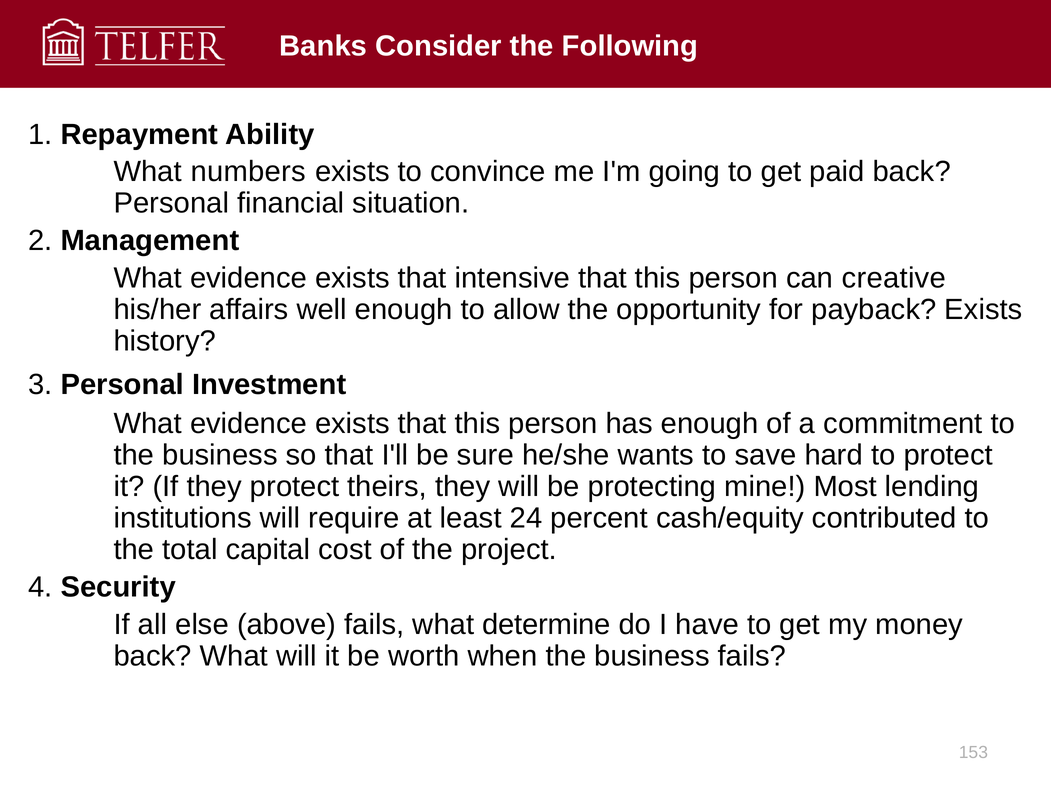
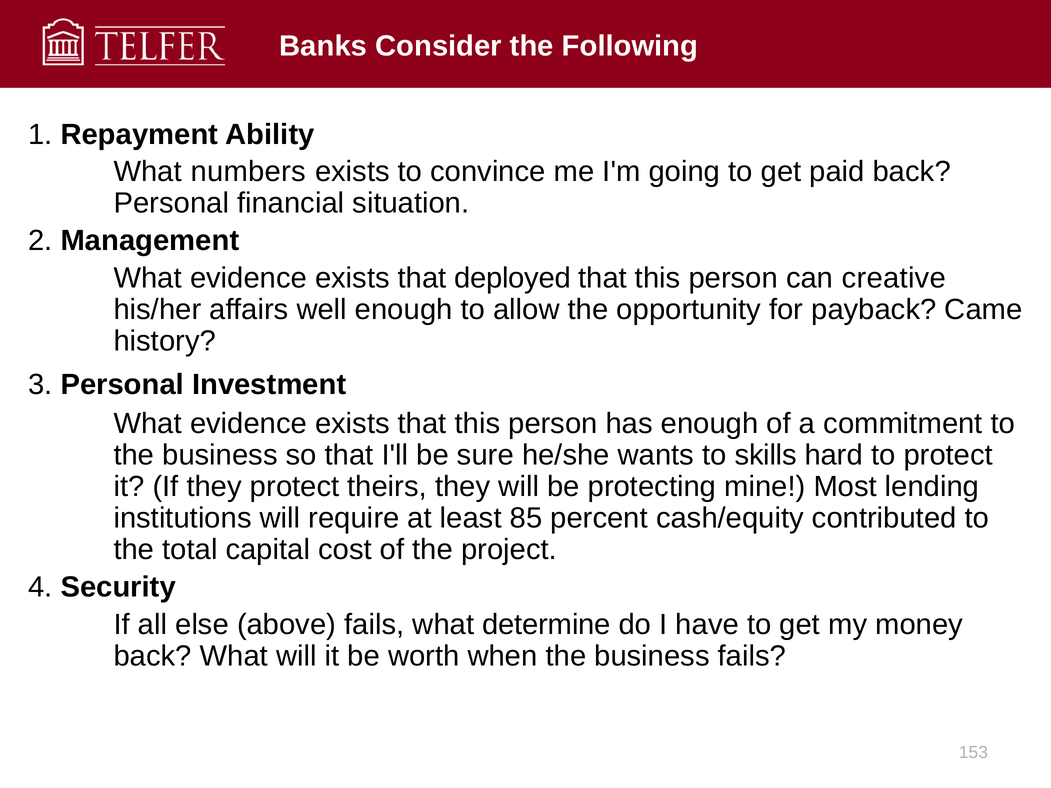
intensive: intensive -> deployed (513, 278)
payback Exists: Exists -> Came (983, 310)
save: save -> skills (766, 455)
24: 24 -> 85 (526, 518)
